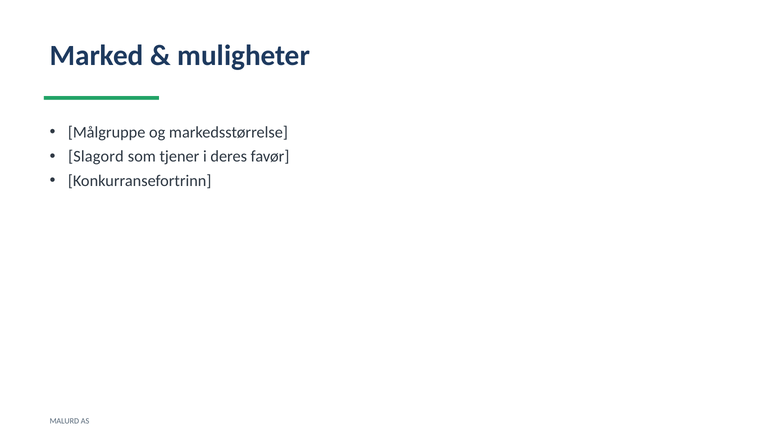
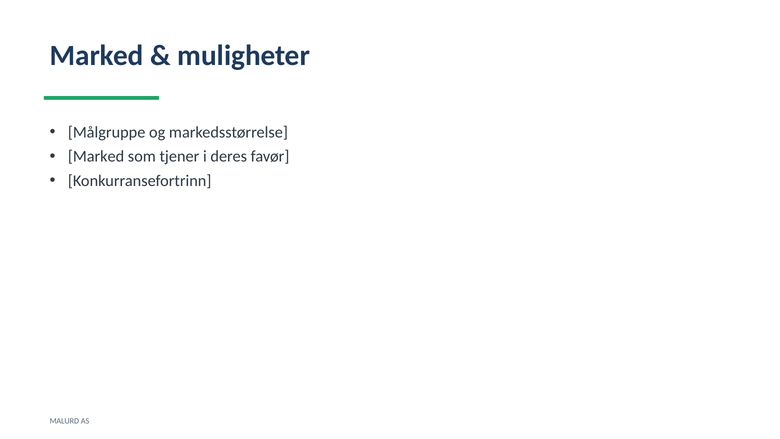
Slagord: Slagord -> Marked (96, 156)
